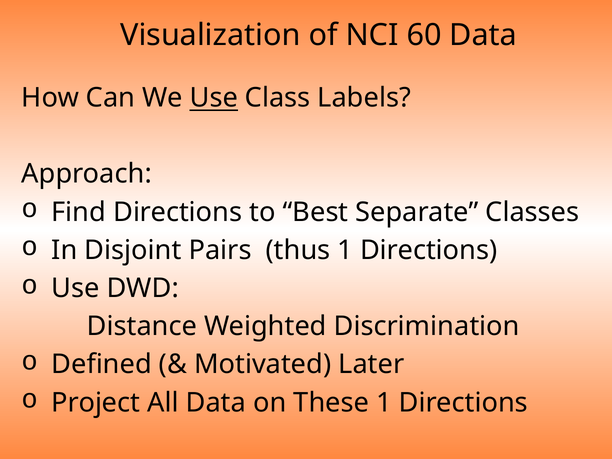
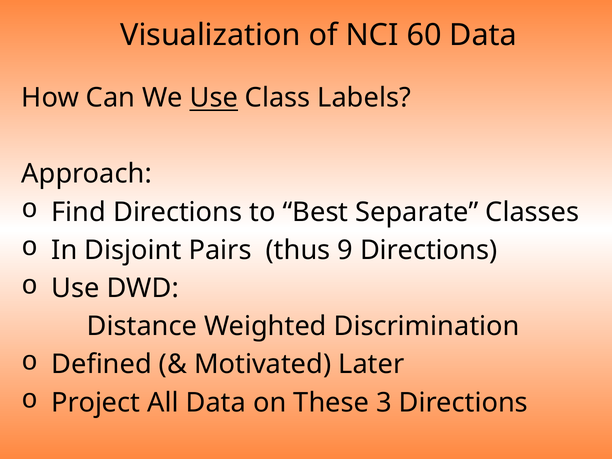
thus 1: 1 -> 9 (345, 250)
These 1: 1 -> 3 (384, 403)
